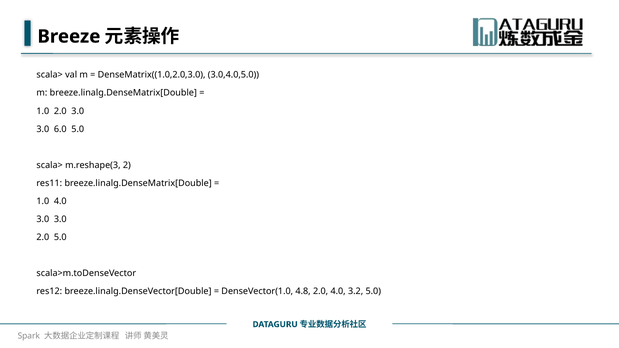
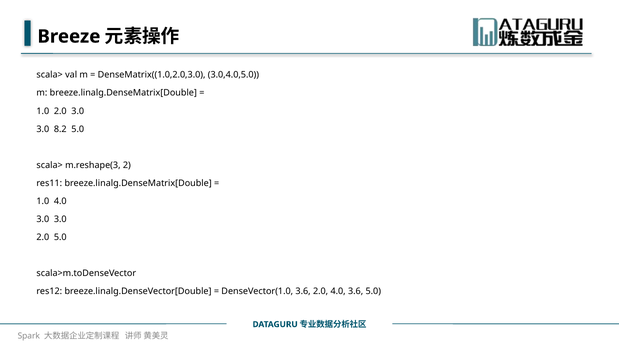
6.0: 6.0 -> 8.2 (60, 129)
DenseVector(1.0 4.8: 4.8 -> 3.6 (303, 291)
4.0 3.2: 3.2 -> 3.6 (356, 291)
